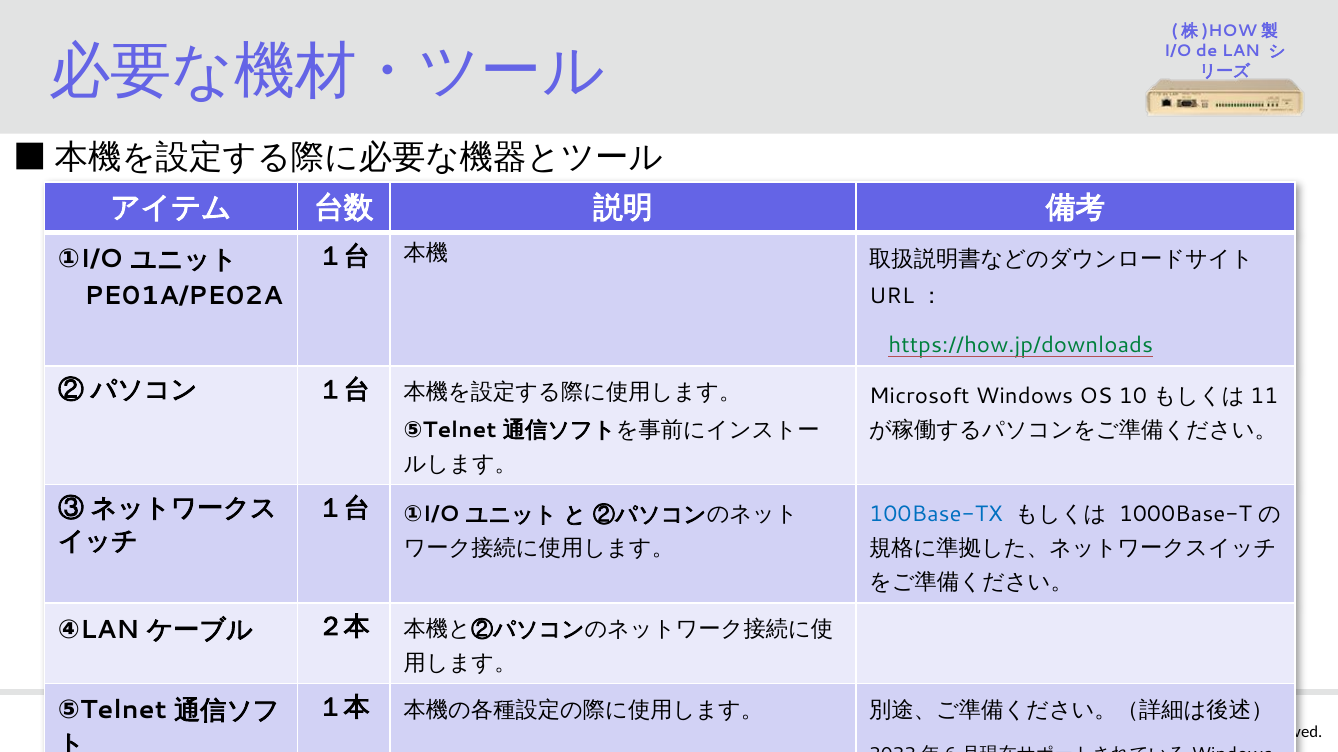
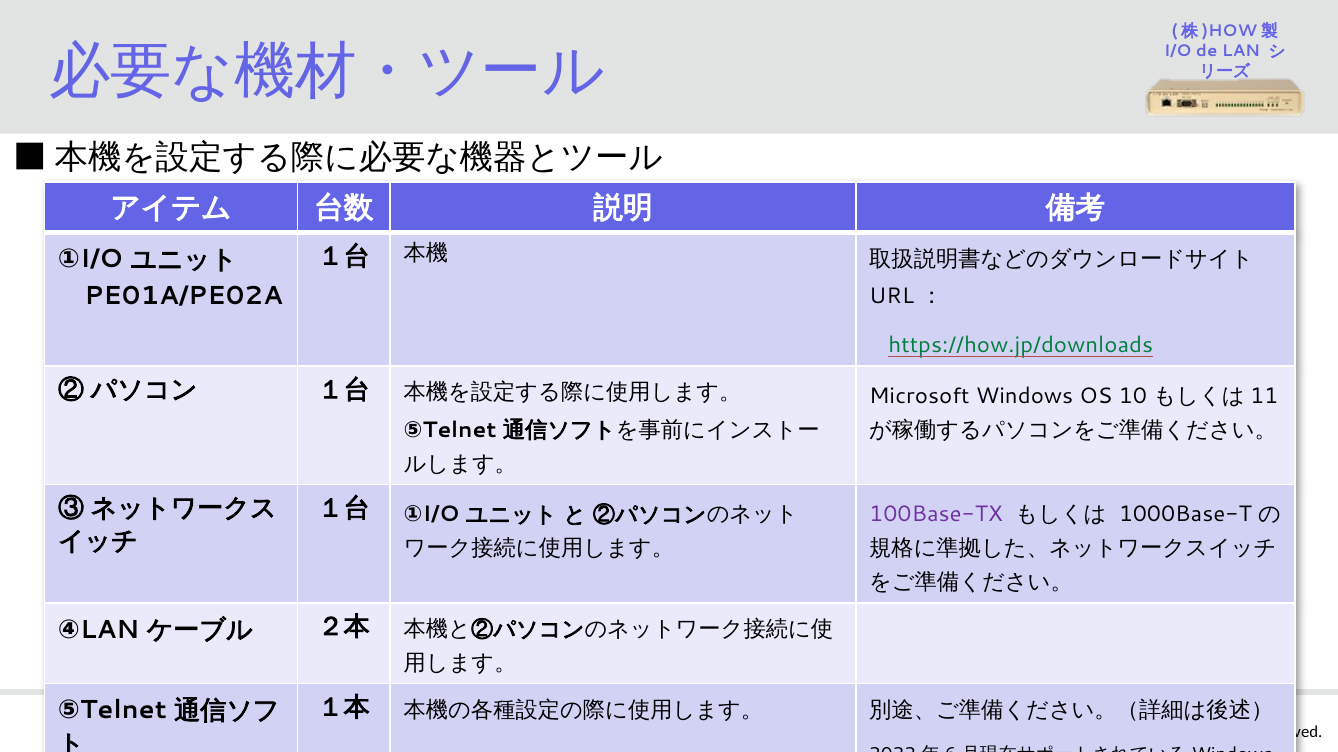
100Base-TX colour: blue -> purple (936, 515)
